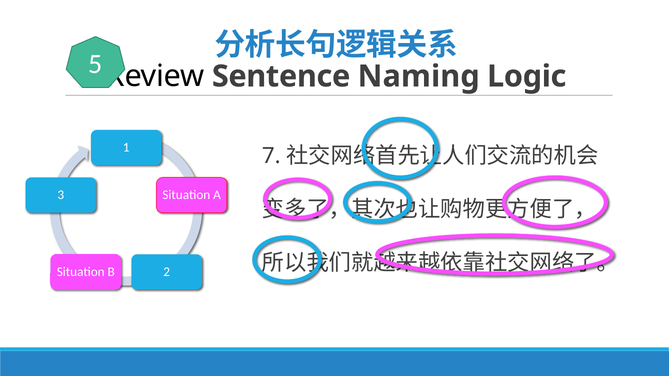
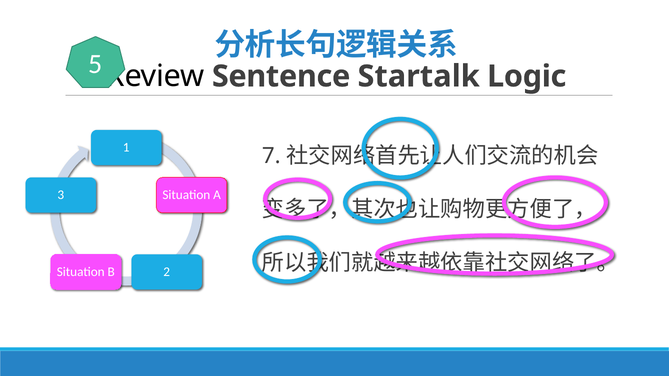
Naming: Naming -> Startalk (419, 76)
